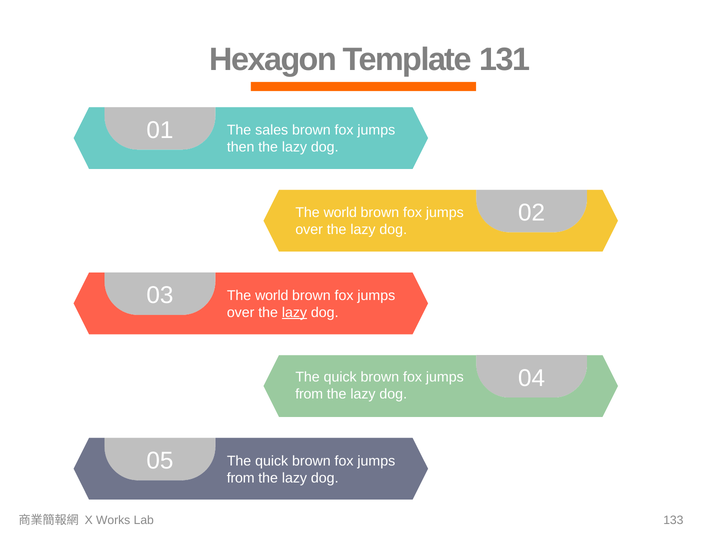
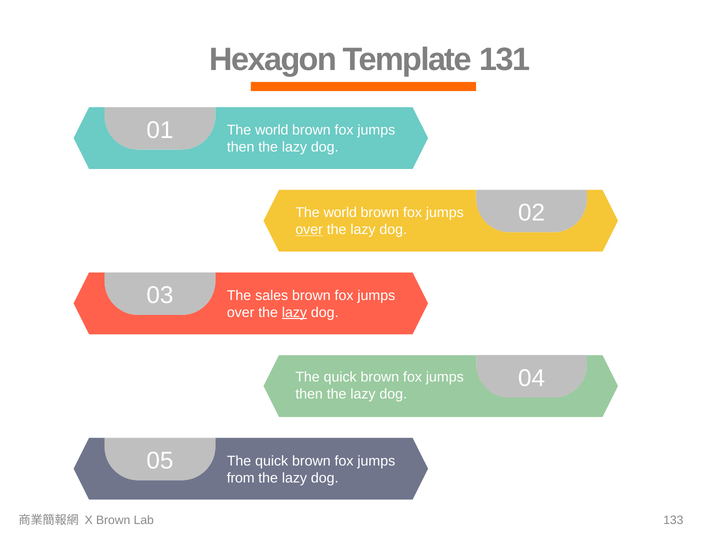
sales: sales -> world (272, 130)
over underline: none -> present (309, 230)
world: world -> sales (272, 296)
from: from -> then (309, 394)
X Works: Works -> Brown (113, 521)
